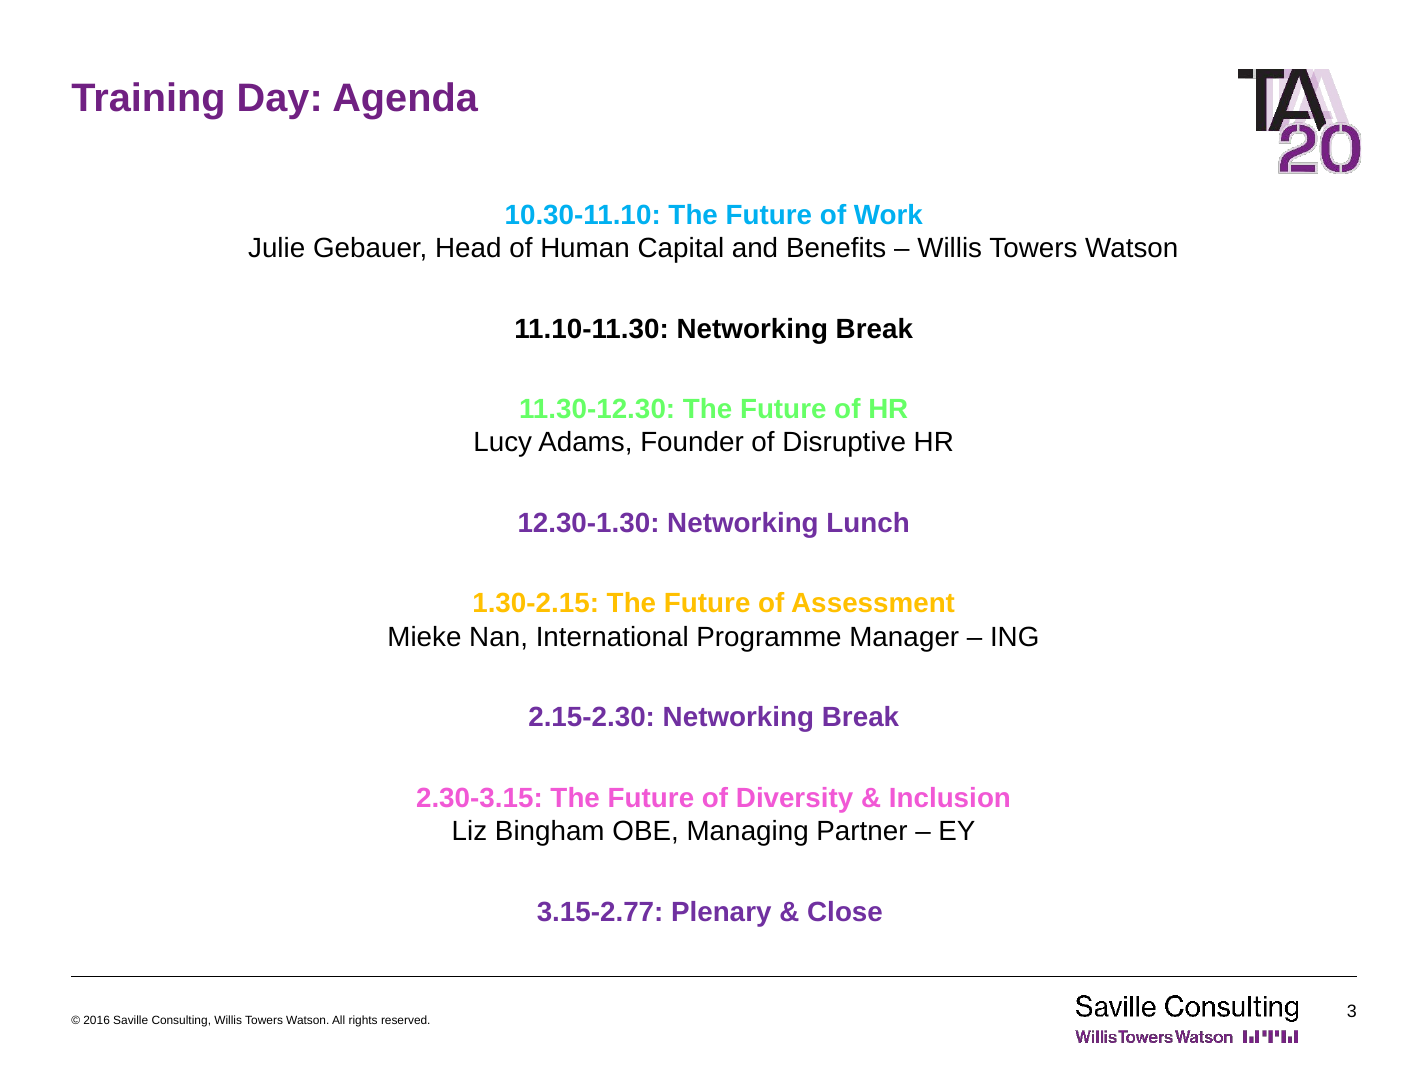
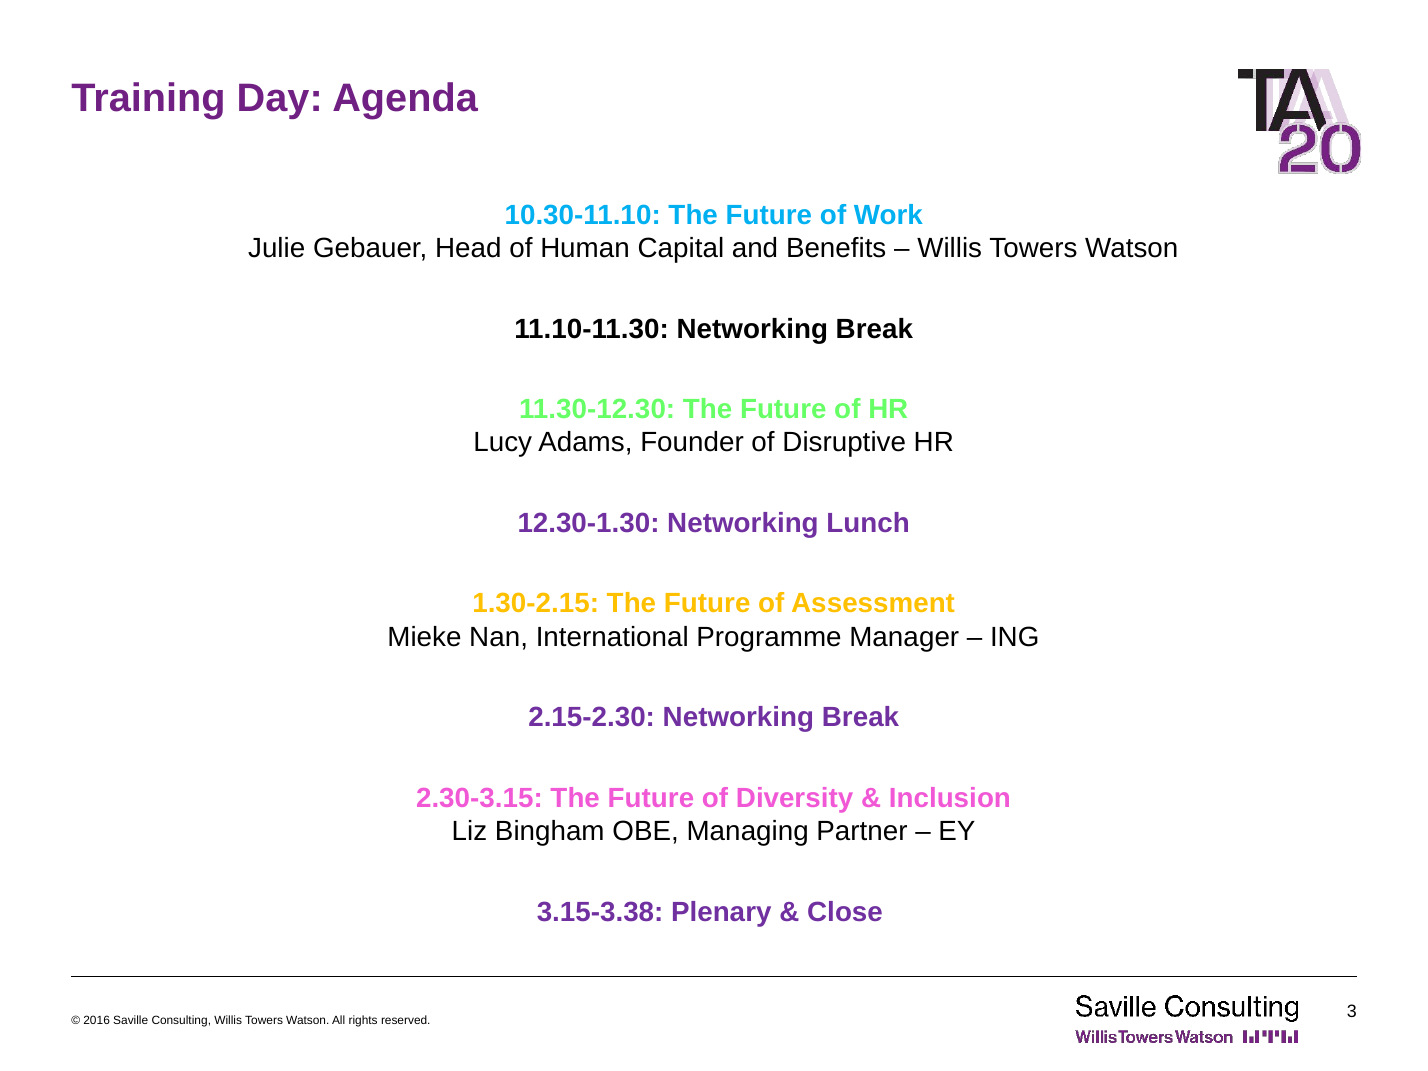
3.15-2.77: 3.15-2.77 -> 3.15-3.38 (600, 912)
